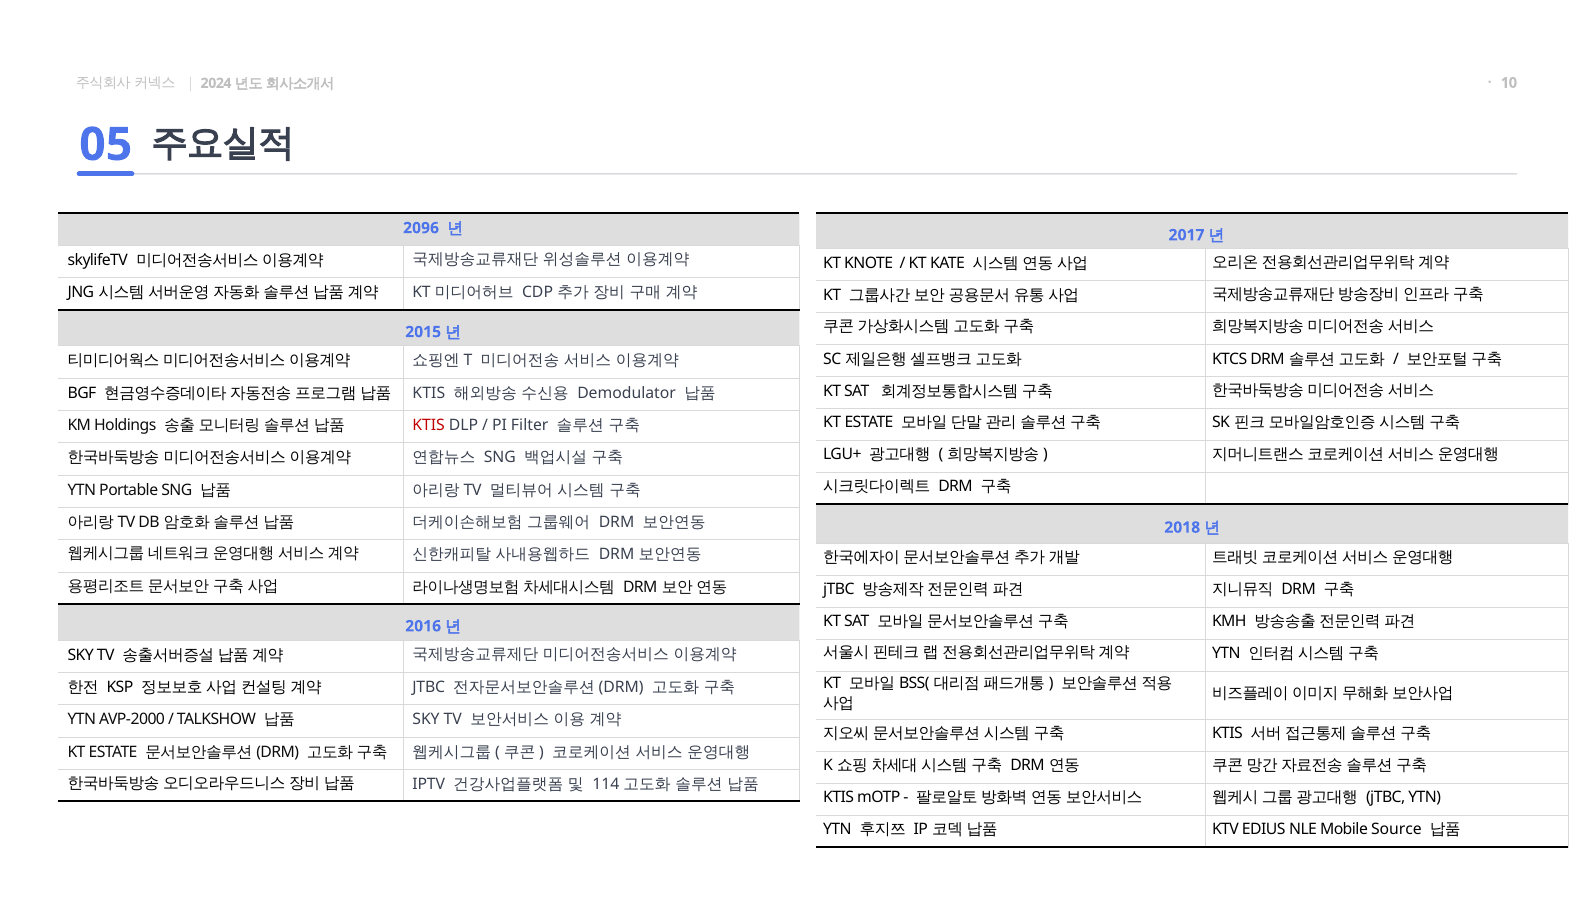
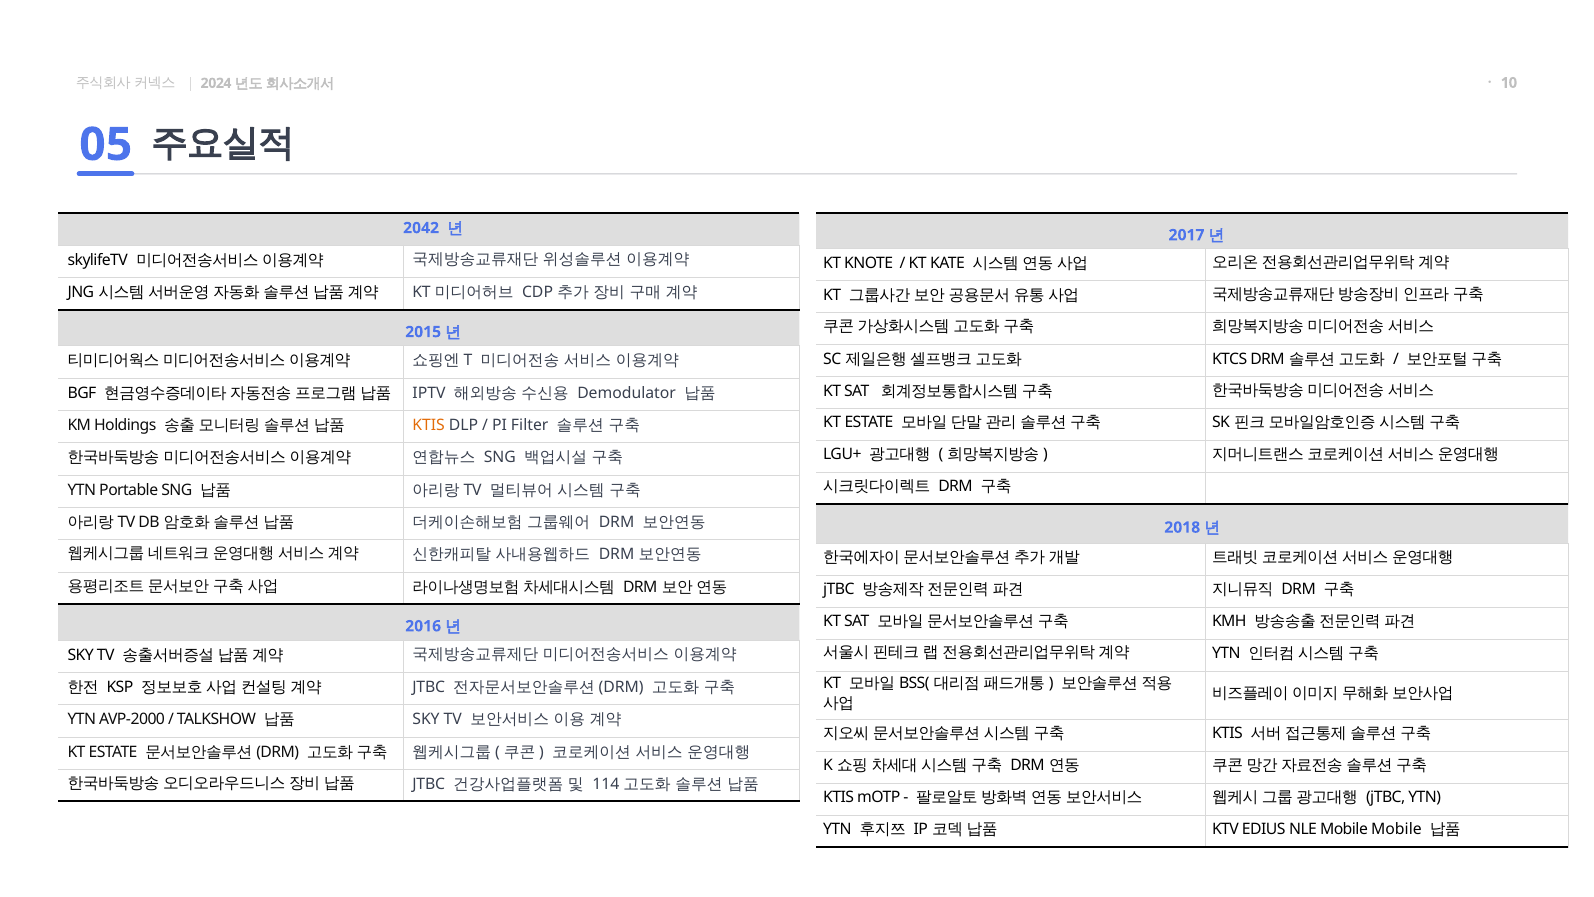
2096: 2096 -> 2042 (421, 228)
KTIS: KTIS -> IPTV (429, 393)
KTIS colour: red -> orange (429, 425)
IPTV: IPTV -> JTBC (429, 784)
Mobile Source: Source -> Mobile (1396, 829)
